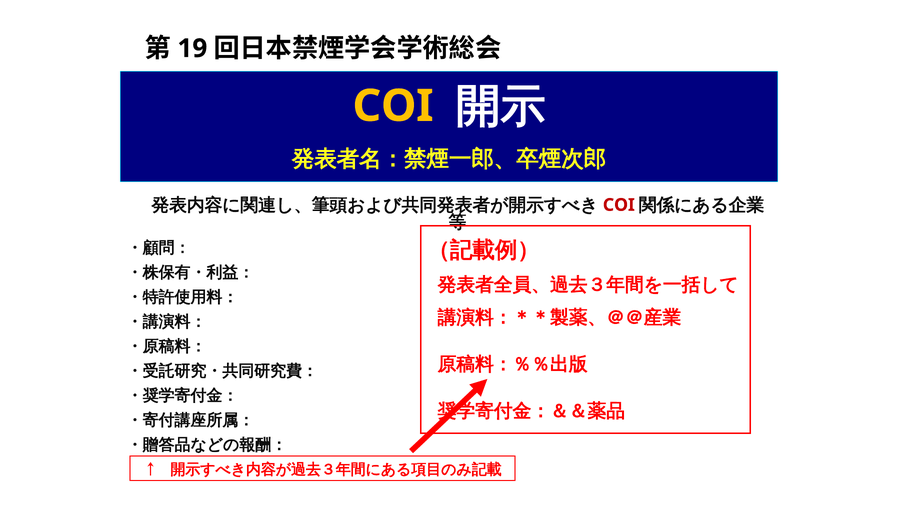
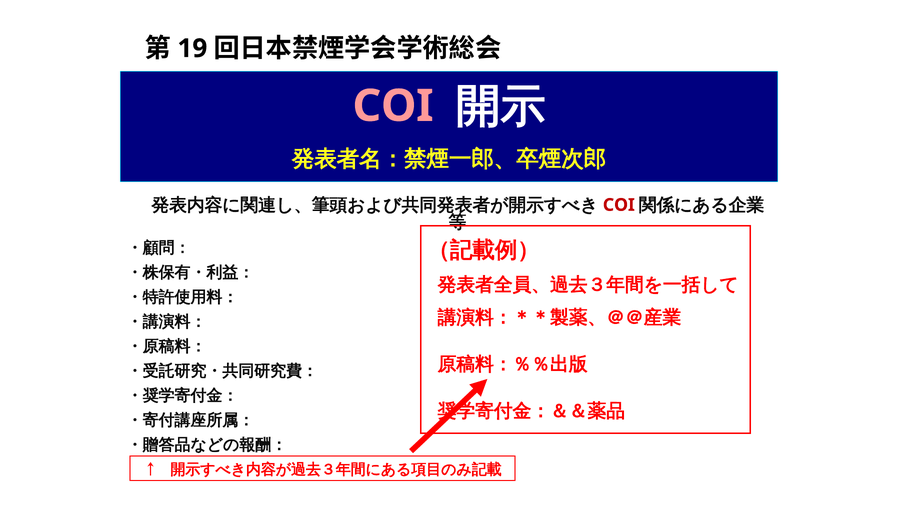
COI colour: yellow -> pink (393, 106)
